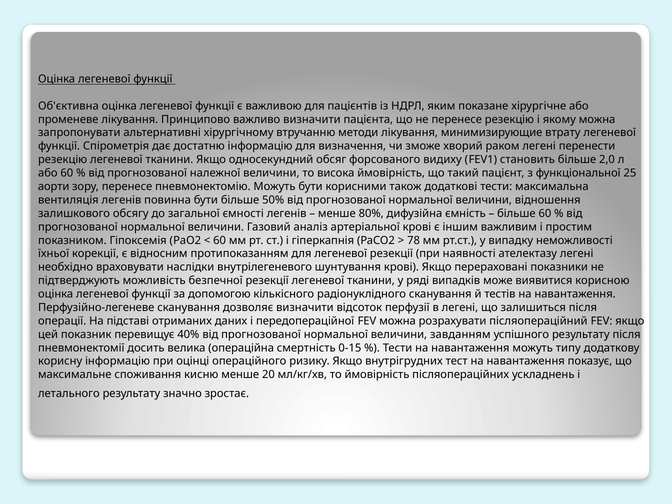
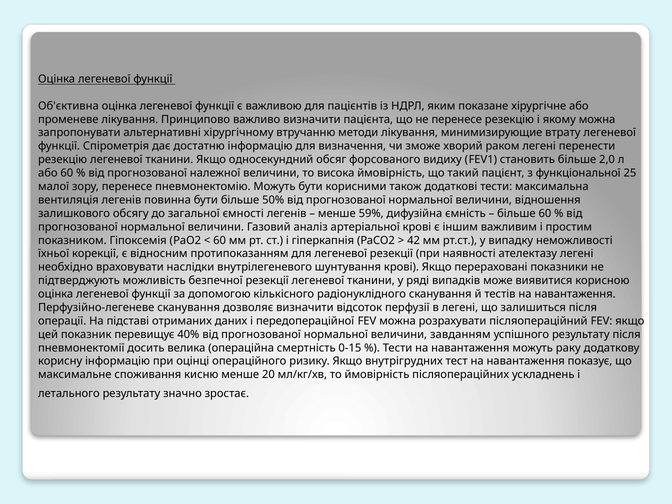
аорти: аорти -> малої (54, 187)
80%: 80% -> 59% (371, 213)
78: 78 -> 42 (414, 240)
типу: типу -> раку (568, 348)
